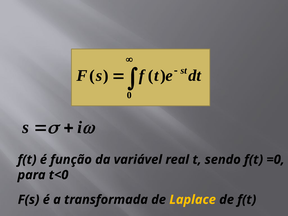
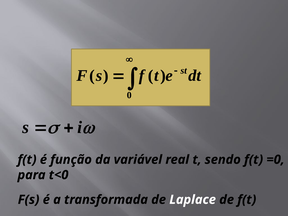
Laplace colour: yellow -> white (193, 200)
